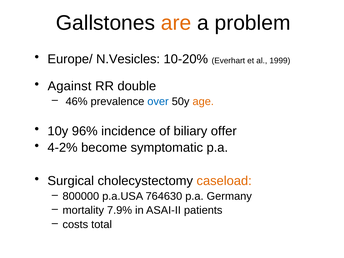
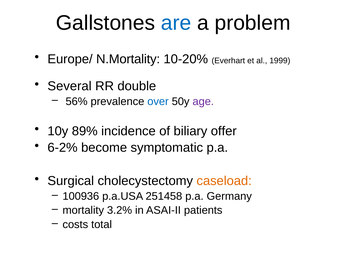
are colour: orange -> blue (176, 23)
N.Vesicles: N.Vesicles -> N.Mortality (128, 59)
Against: Against -> Several (70, 86)
46%: 46% -> 56% (77, 101)
age colour: orange -> purple (203, 101)
96%: 96% -> 89% (85, 131)
4-2%: 4-2% -> 6-2% (63, 148)
800000: 800000 -> 100936 (81, 196)
764630: 764630 -> 251458 (164, 196)
7.9%: 7.9% -> 3.2% (120, 210)
